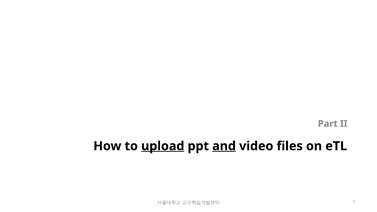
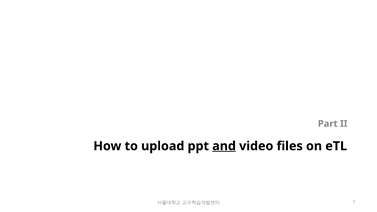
upload underline: present -> none (163, 146)
